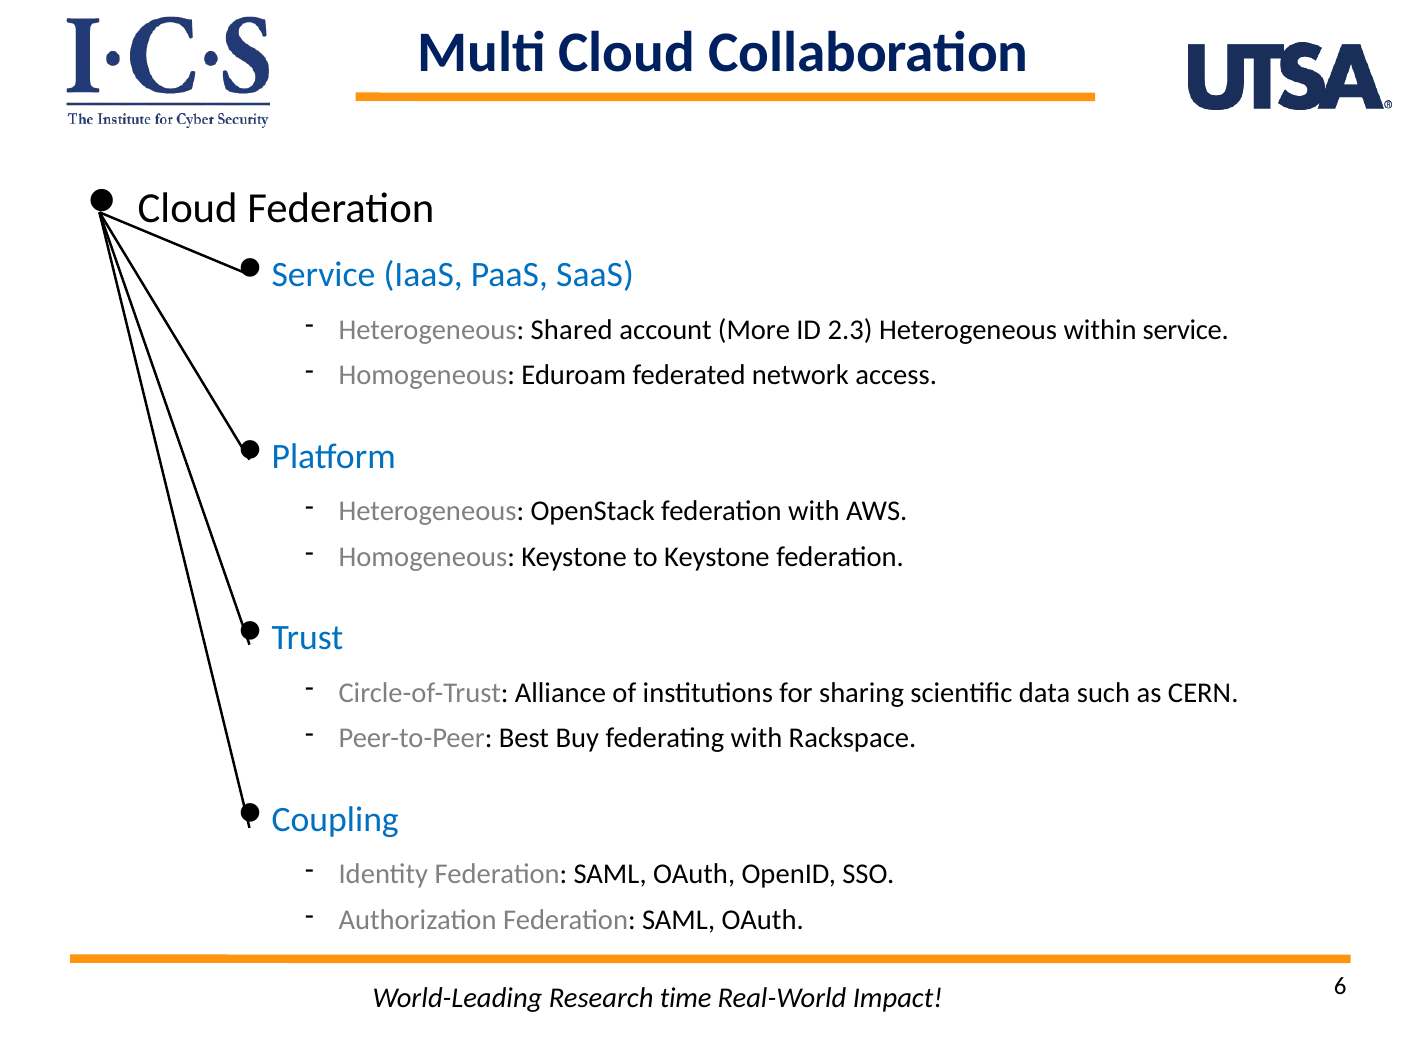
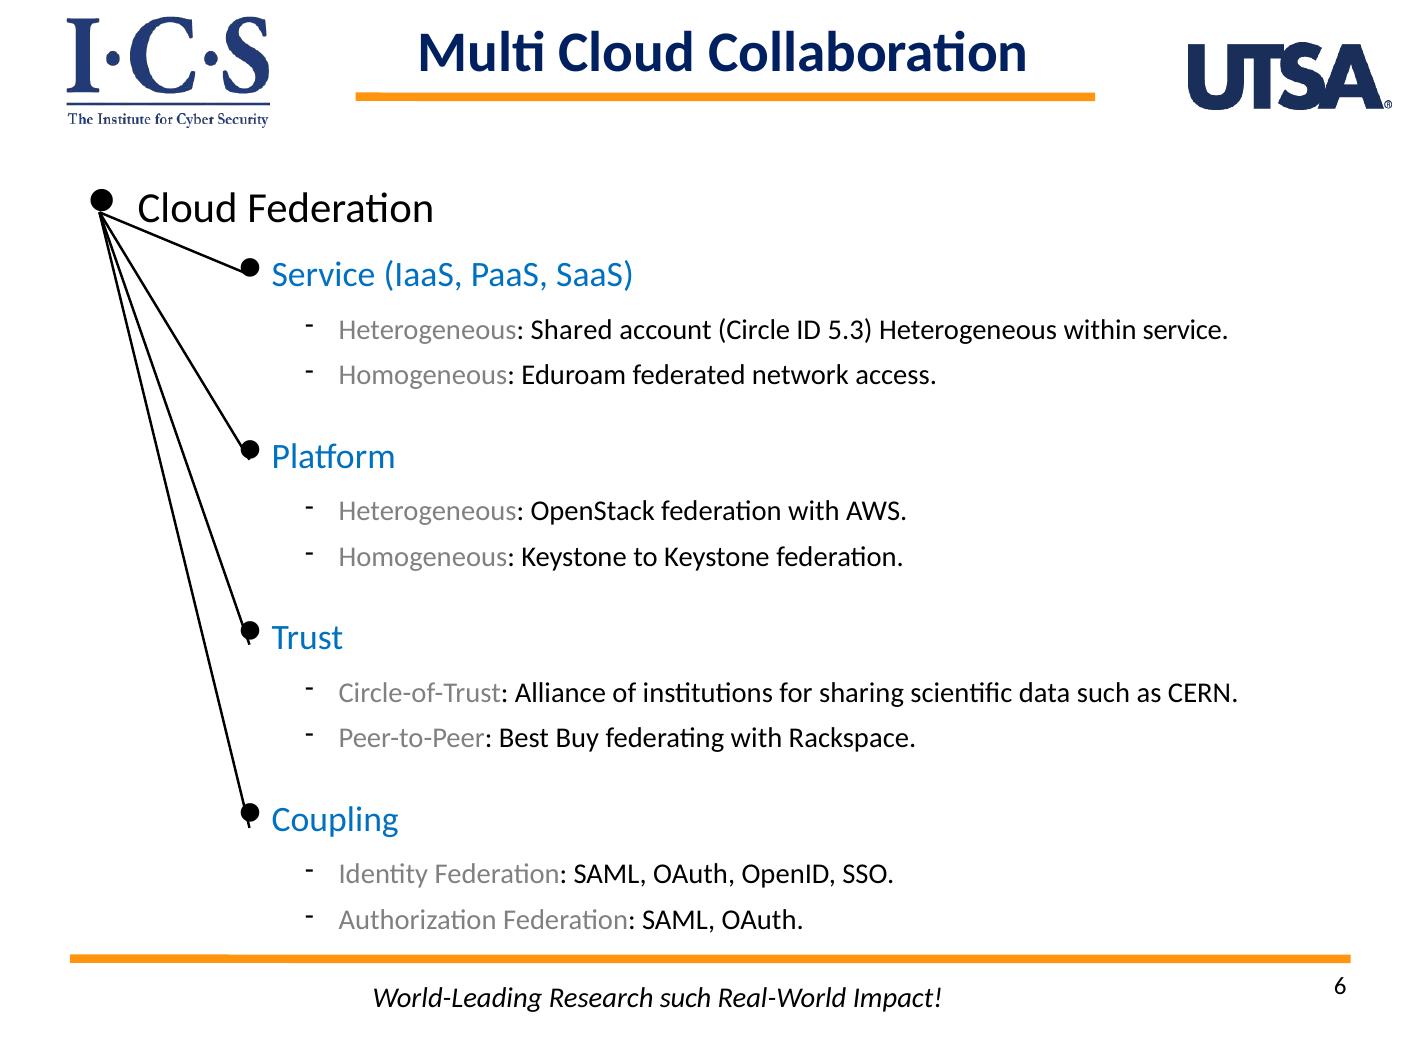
More: More -> Circle (754, 329)
2.3: 2.3 -> 5.3 (850, 329)
Research time: time -> such (686, 997)
